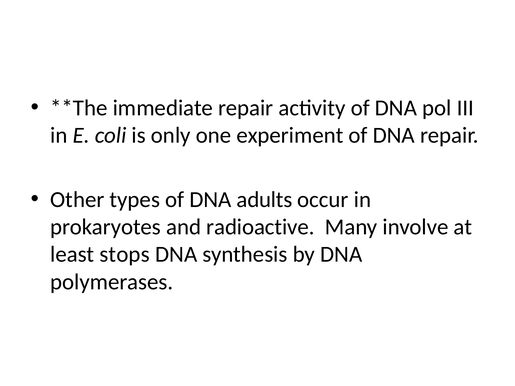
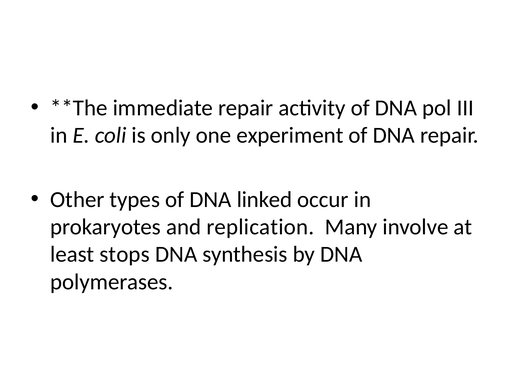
adults: adults -> linked (264, 200)
radioactive: radioactive -> replication (260, 227)
